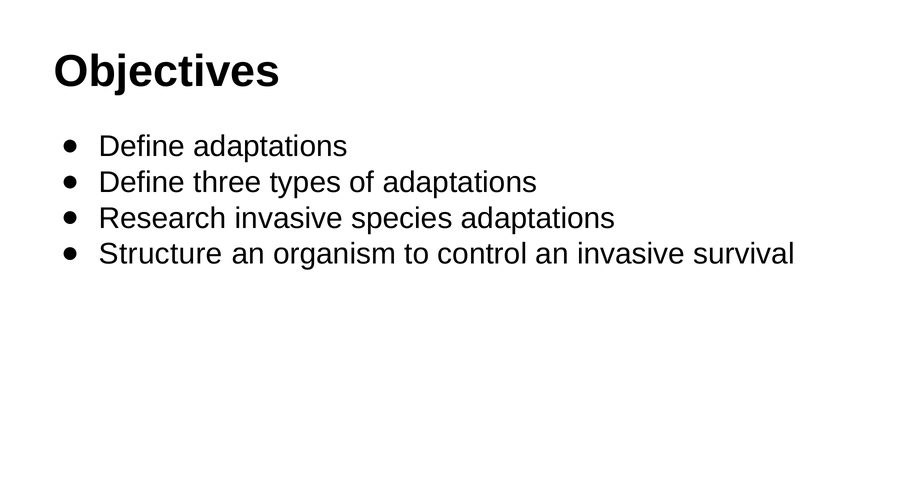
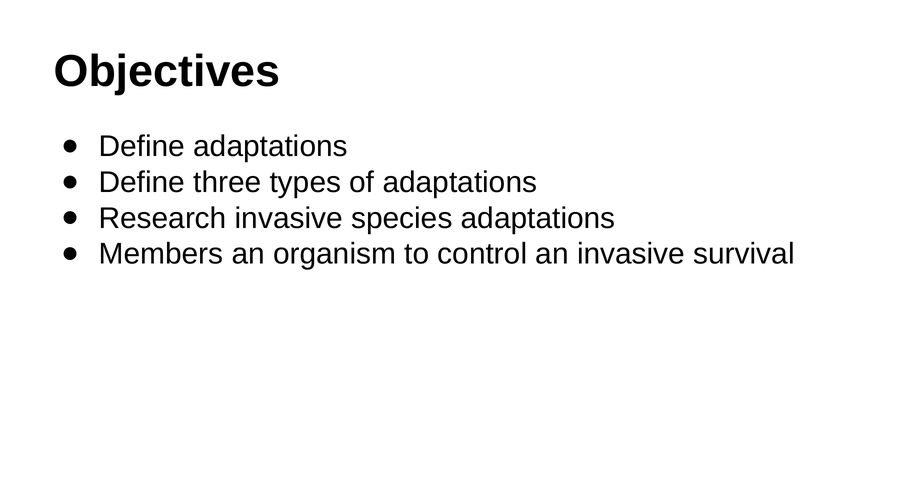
Structure: Structure -> Members (161, 254)
